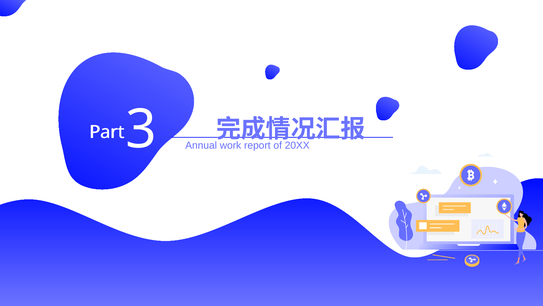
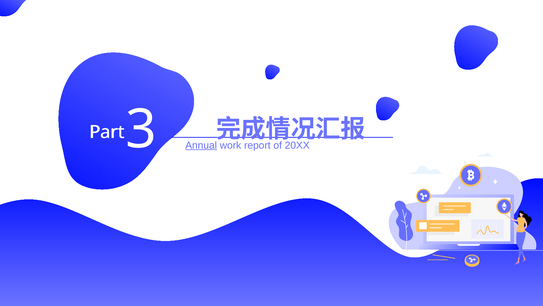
Annual underline: none -> present (201, 145)
